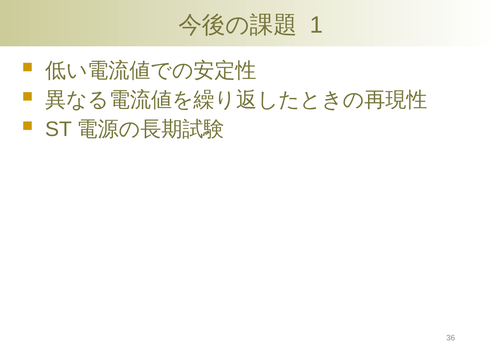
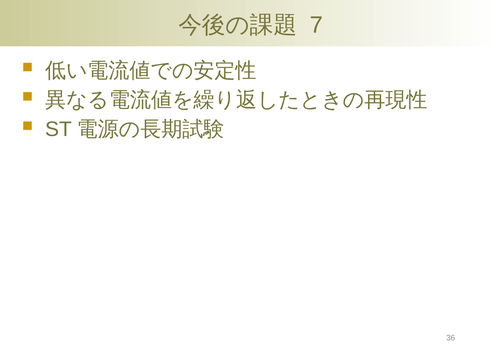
1: 1 -> 7 (316, 25)
